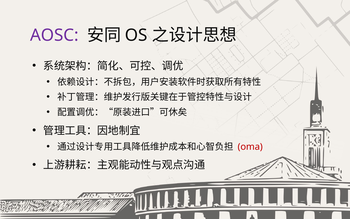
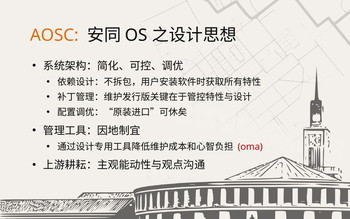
AOSC colour: purple -> orange (54, 35)
